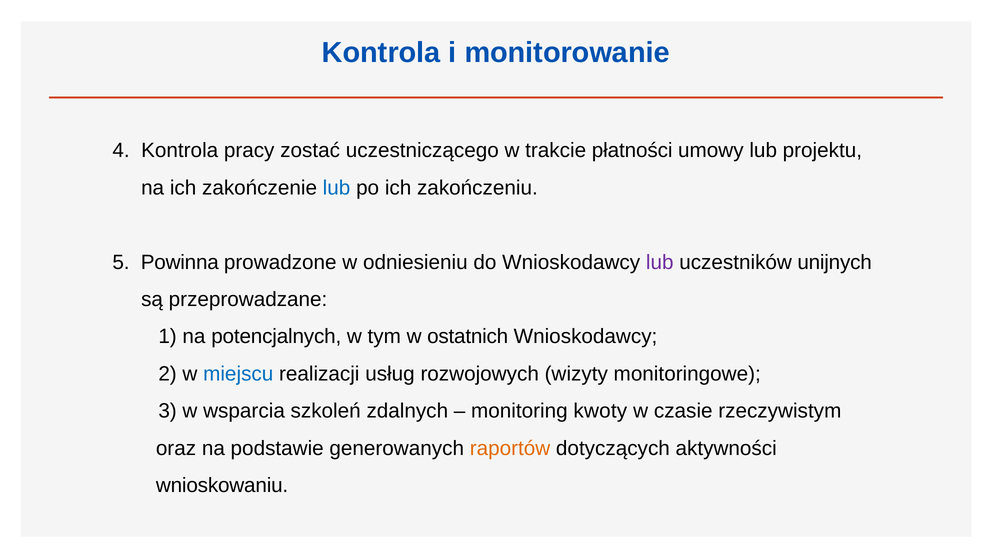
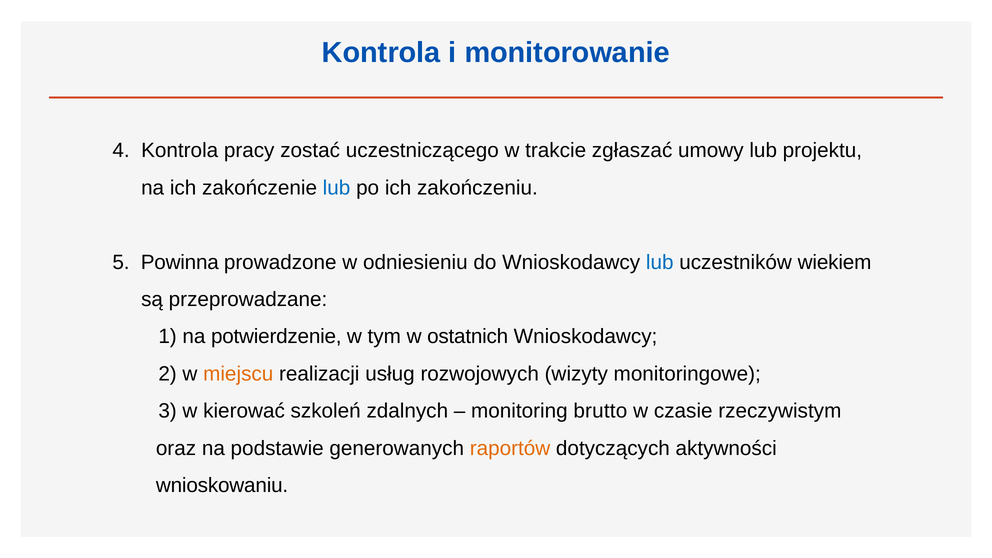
płatności: płatności -> zgłaszać (632, 151)
lub colour: purple -> blue (660, 262)
unijnych: unijnych -> wiekiem (835, 262)
potencjalnych: potencjalnych -> potwierdzenie (276, 337)
miejscu colour: blue -> orange (238, 374)
wsparcia: wsparcia -> kierować (244, 411)
kwoty: kwoty -> brutto (600, 411)
